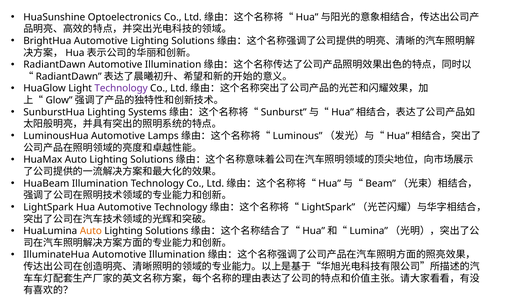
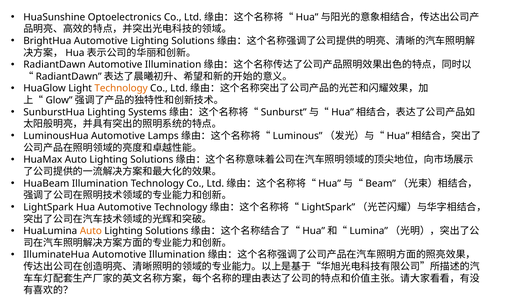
Technology colour: purple -> orange (121, 89)
